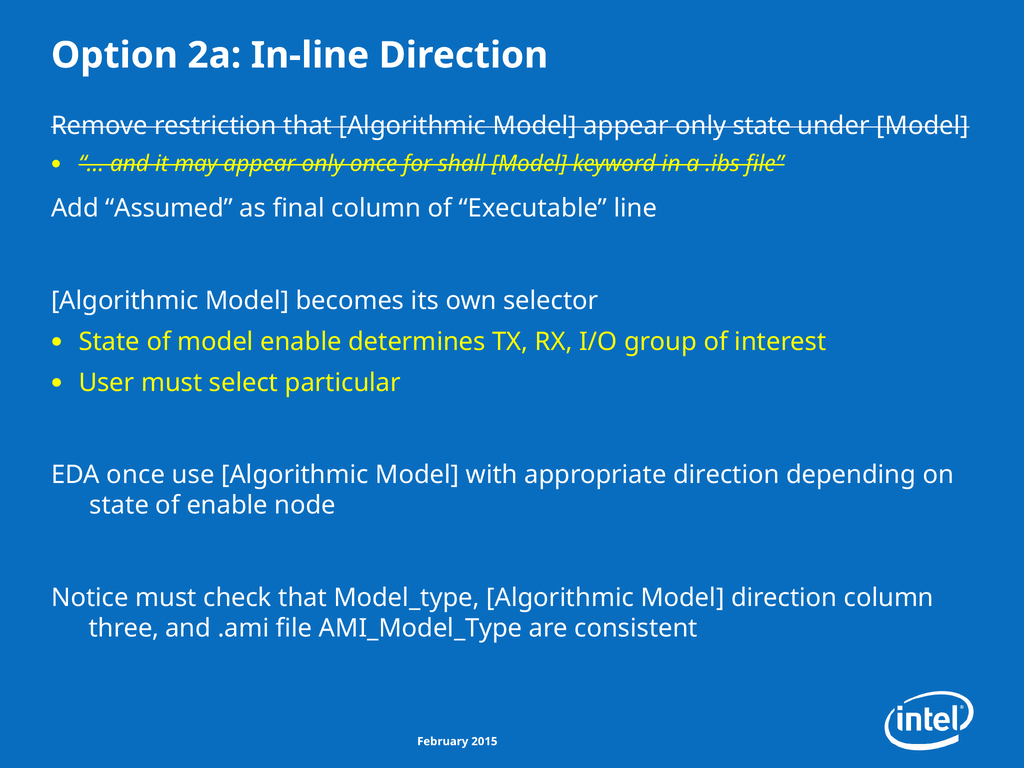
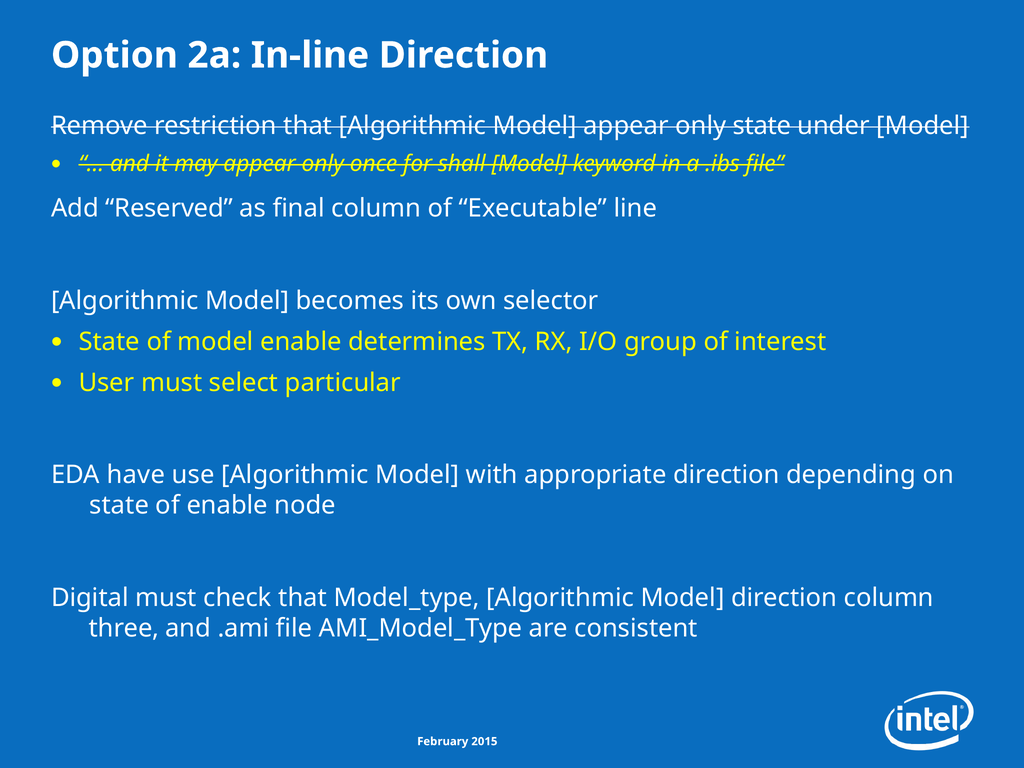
Assumed: Assumed -> Reserved (169, 209)
EDA once: once -> have (136, 475)
Notice: Notice -> Digital (90, 598)
